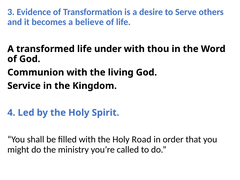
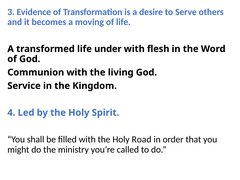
believe: believe -> moving (89, 22)
thou: thou -> flesh (158, 49)
